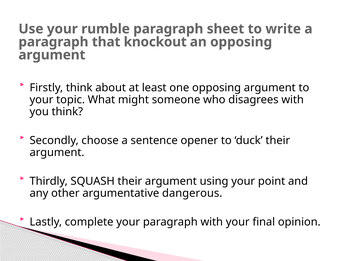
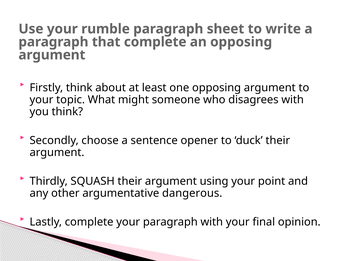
that knockout: knockout -> complete (155, 42)
